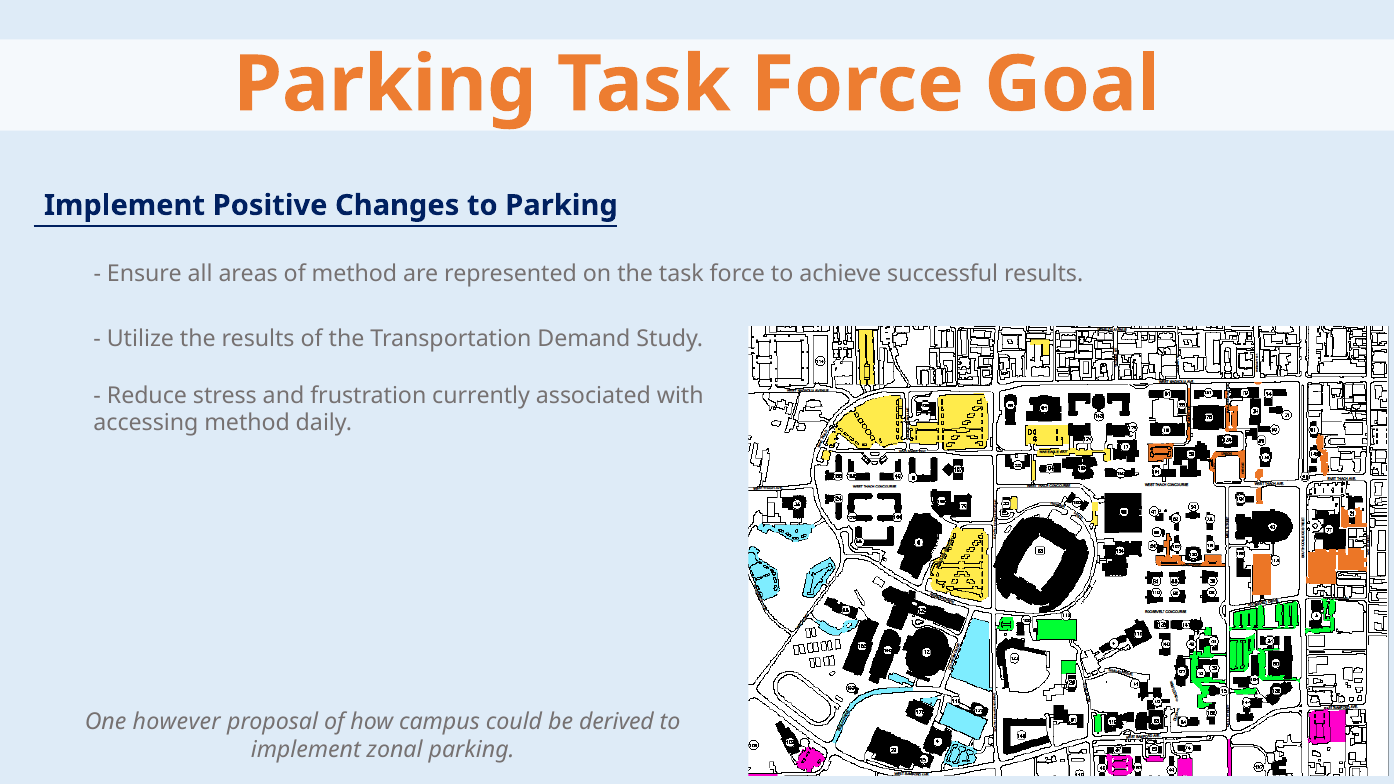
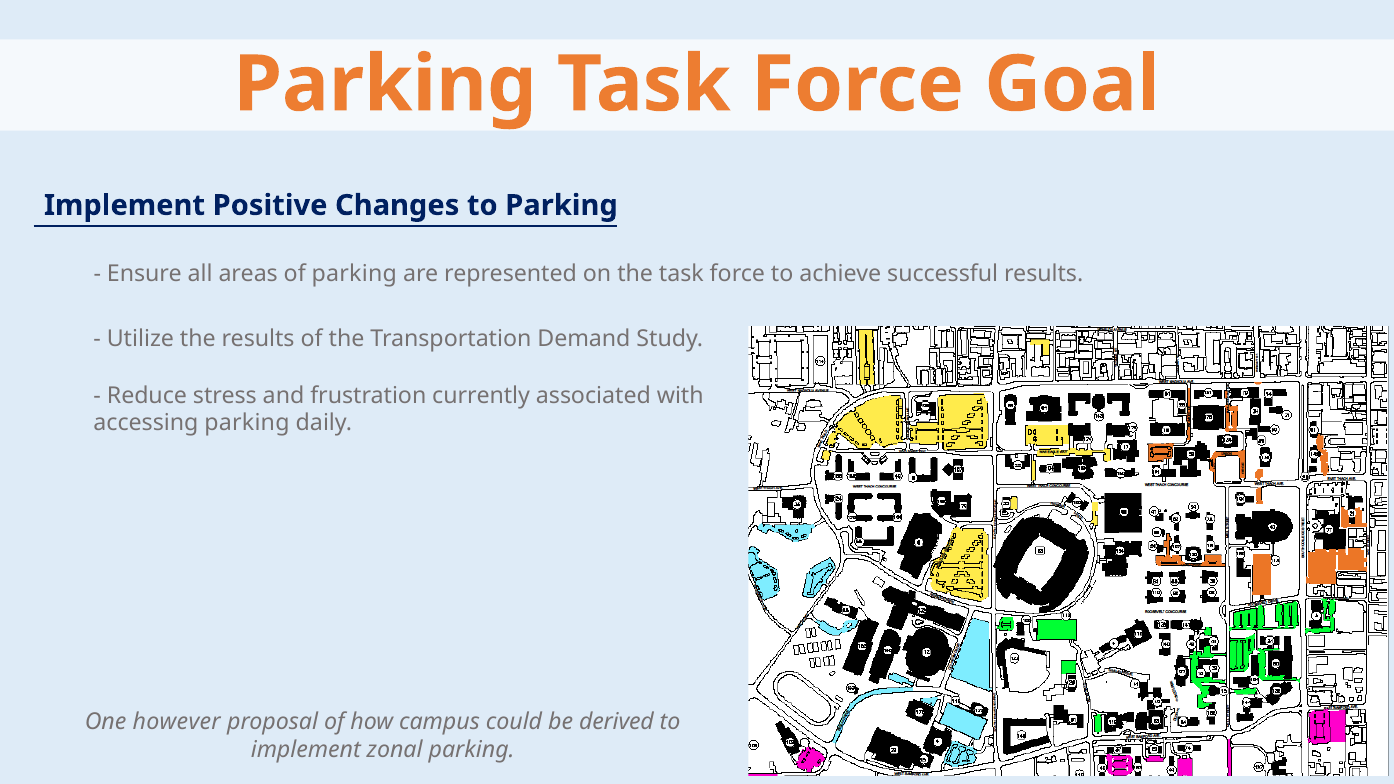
of method: method -> parking (354, 274)
accessing method: method -> parking (247, 423)
